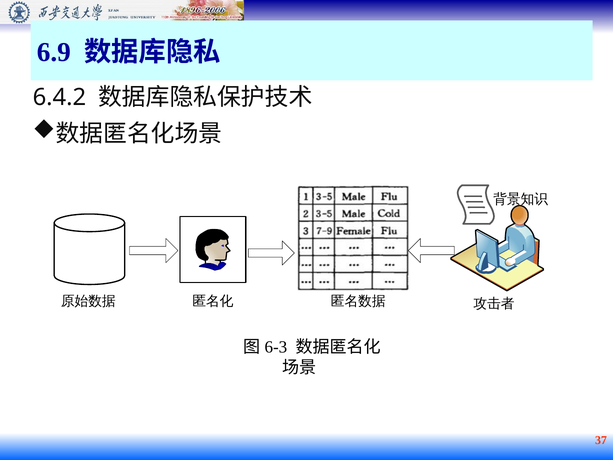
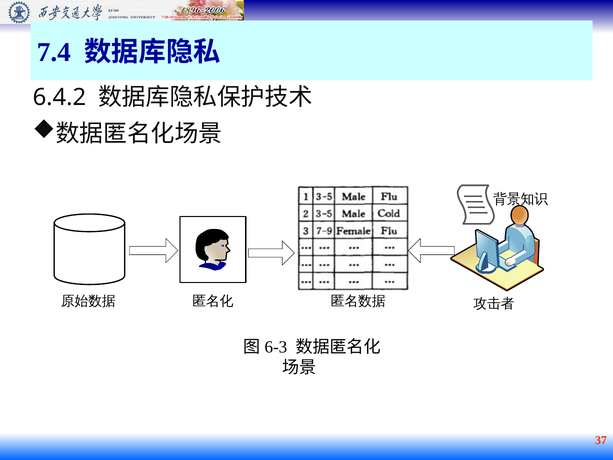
6.9: 6.9 -> 7.4 (54, 52)
